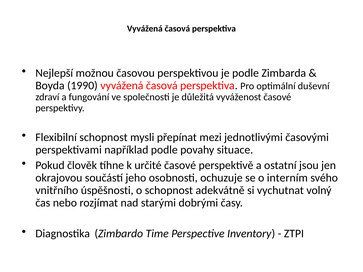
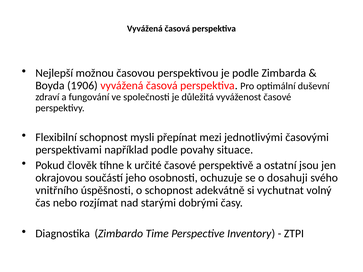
1990: 1990 -> 1906 (82, 86)
interním: interním -> dosahuji (287, 178)
